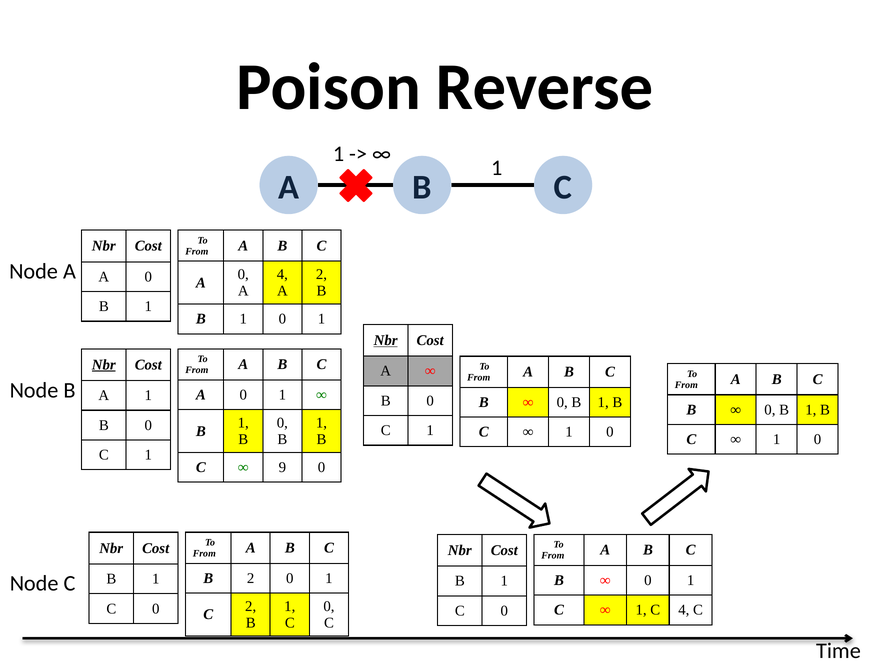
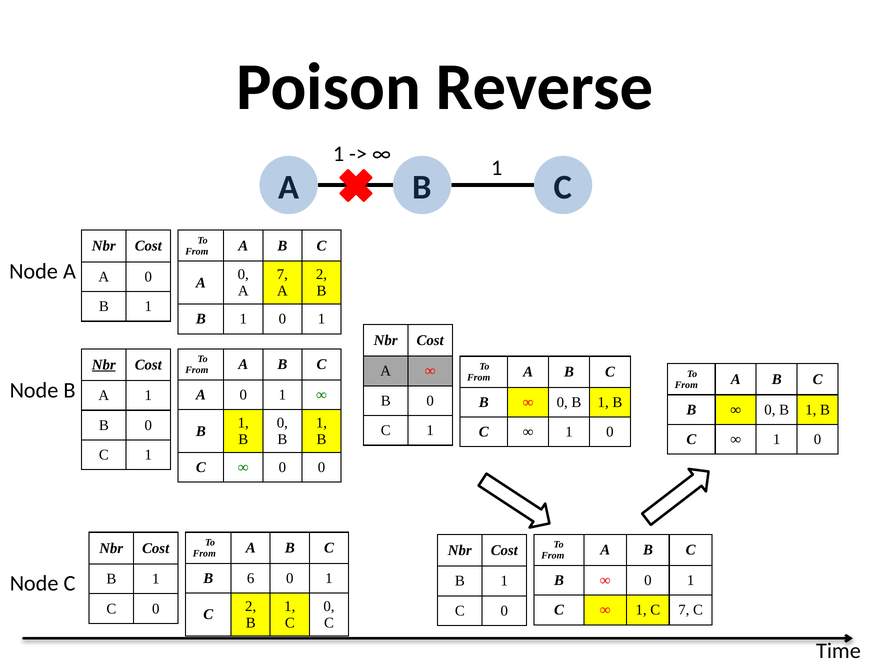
4: 4 -> 7 (282, 274)
Nbr underline: present -> none (386, 340)
9: 9 -> 0 (282, 467)
B 2: 2 -> 6 (251, 578)
C 4: 4 -> 7 (684, 610)
